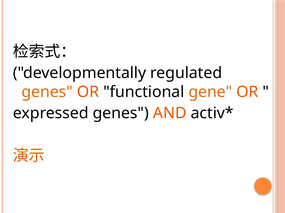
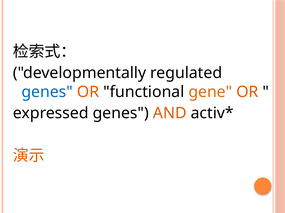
genes colour: orange -> blue (47, 92)
